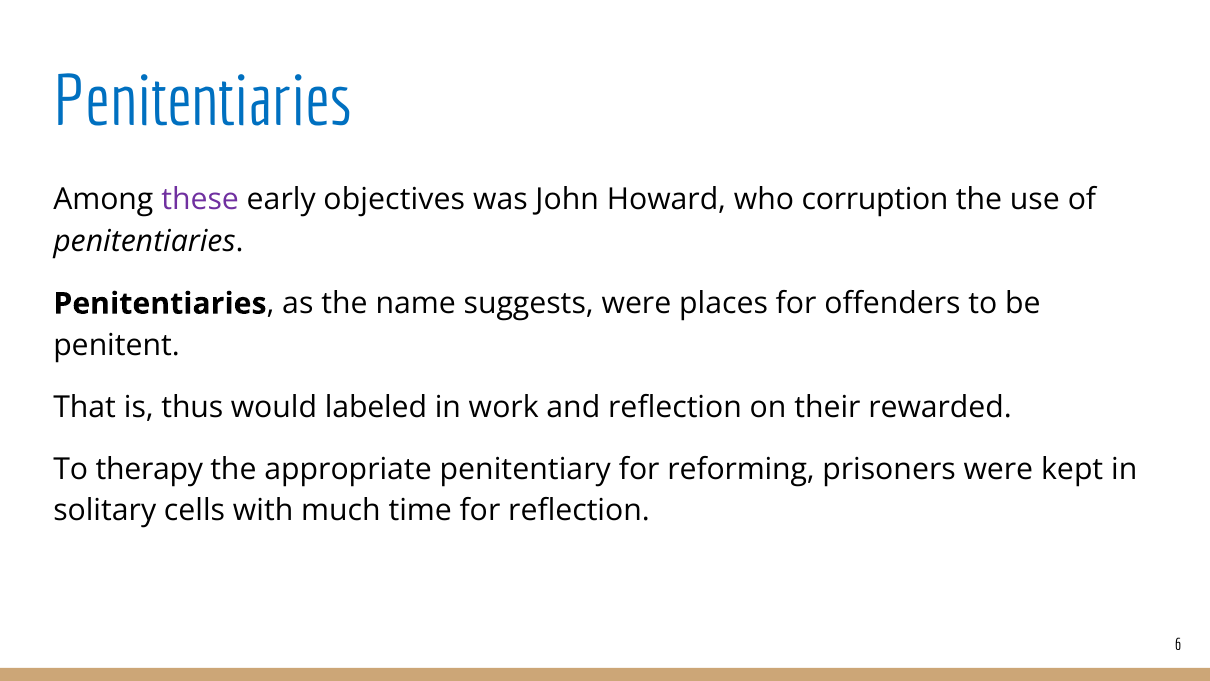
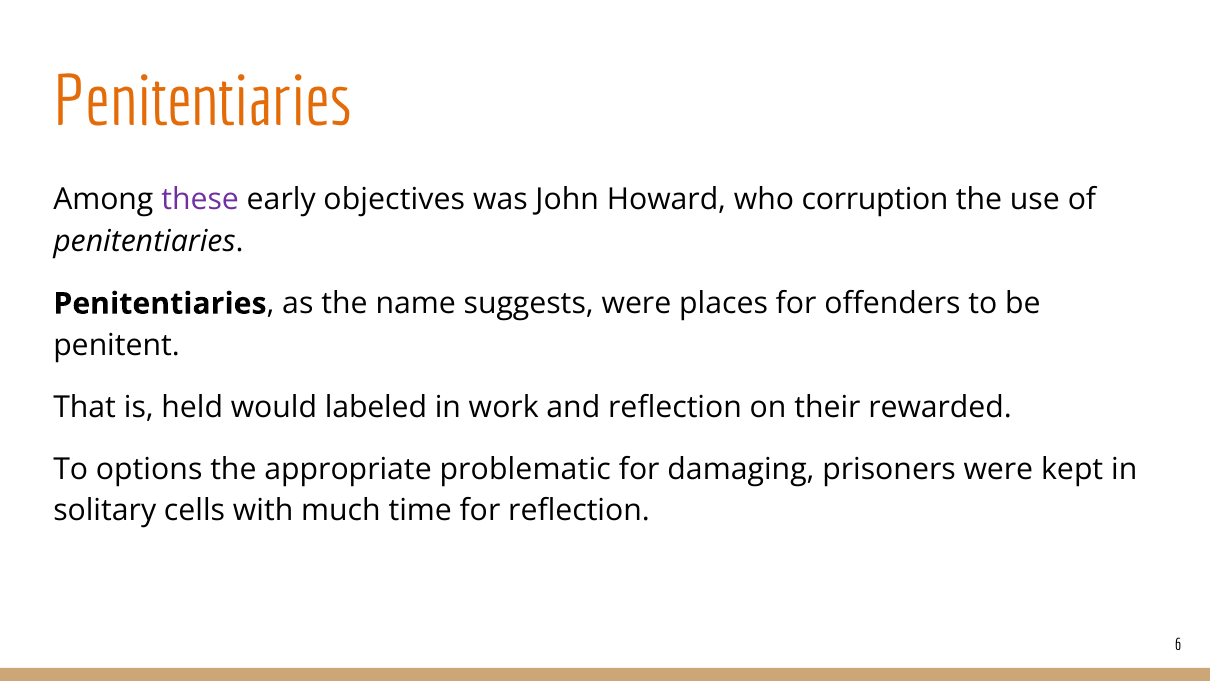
Penitentiaries colour: blue -> orange (203, 102)
thus: thus -> held (192, 407)
therapy: therapy -> options (149, 469)
penitentiary: penitentiary -> problematic (525, 469)
reforming: reforming -> damaging (741, 469)
